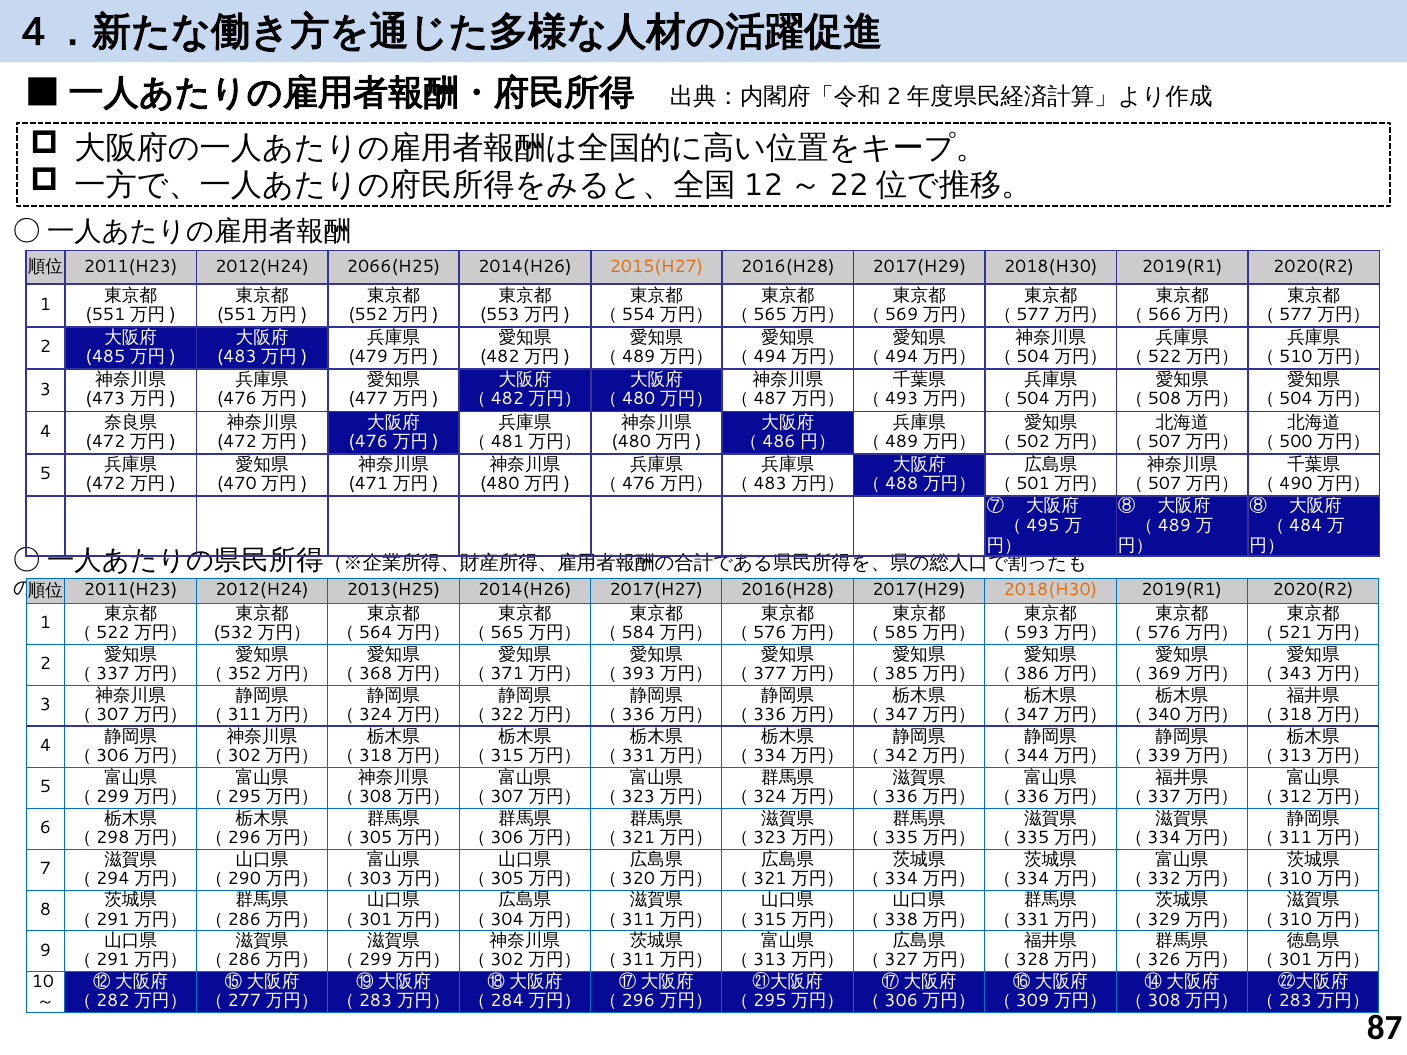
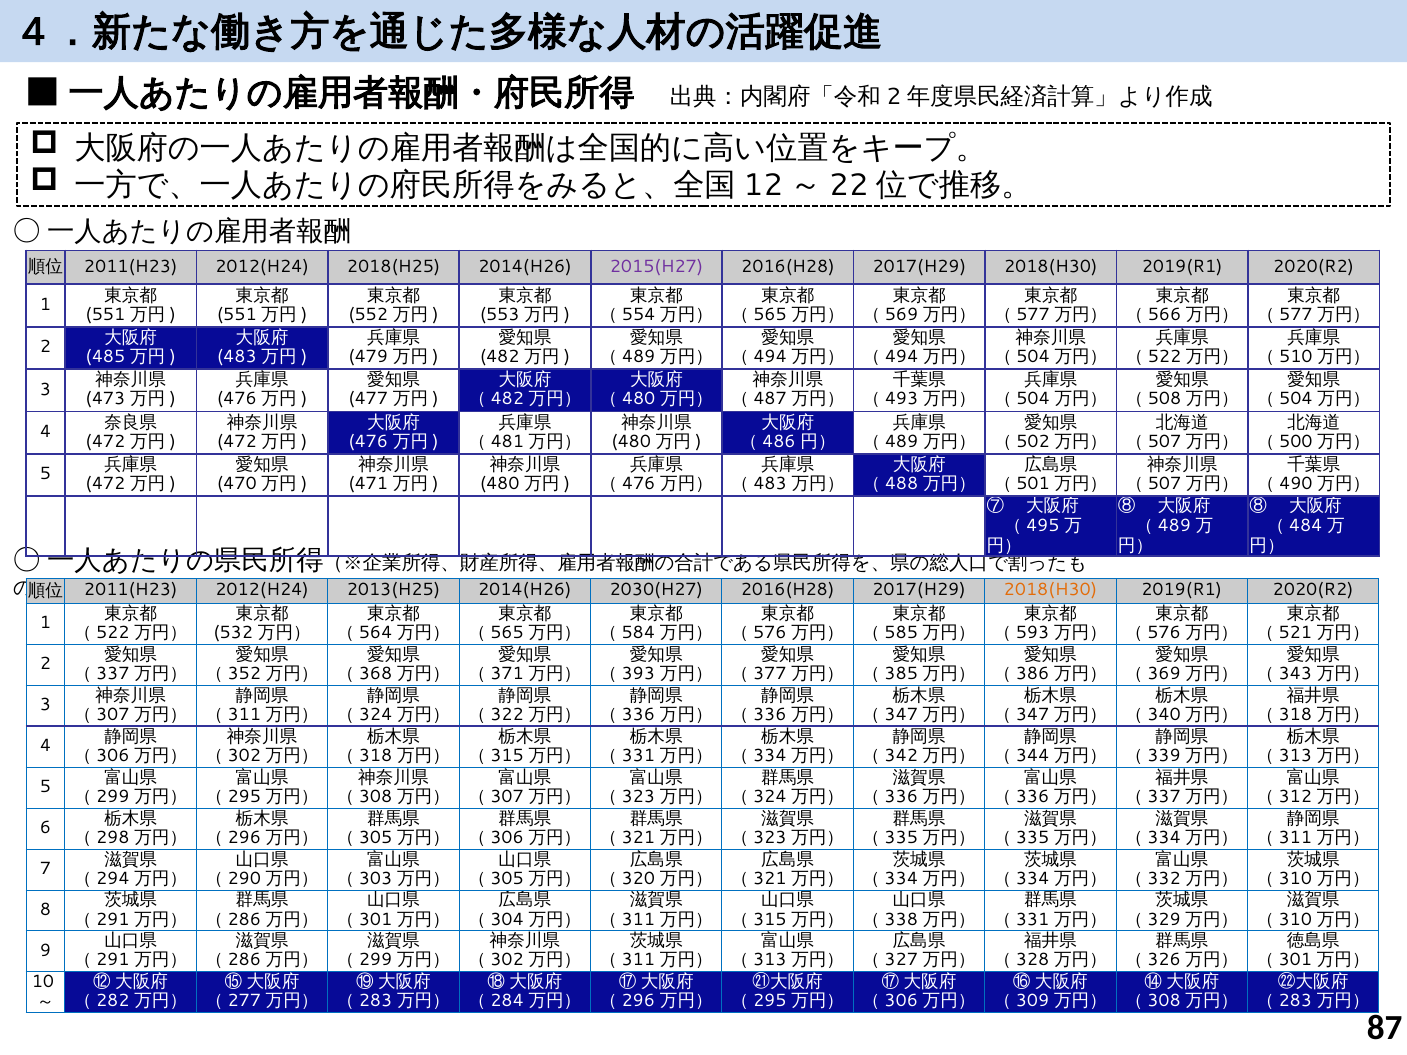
2066(H25: 2066(H25 -> 2018(H25 (394, 267)
2015(H27 colour: orange -> purple (657, 267)
2017(H27: 2017(H27 -> 2030(H27 (656, 590)
